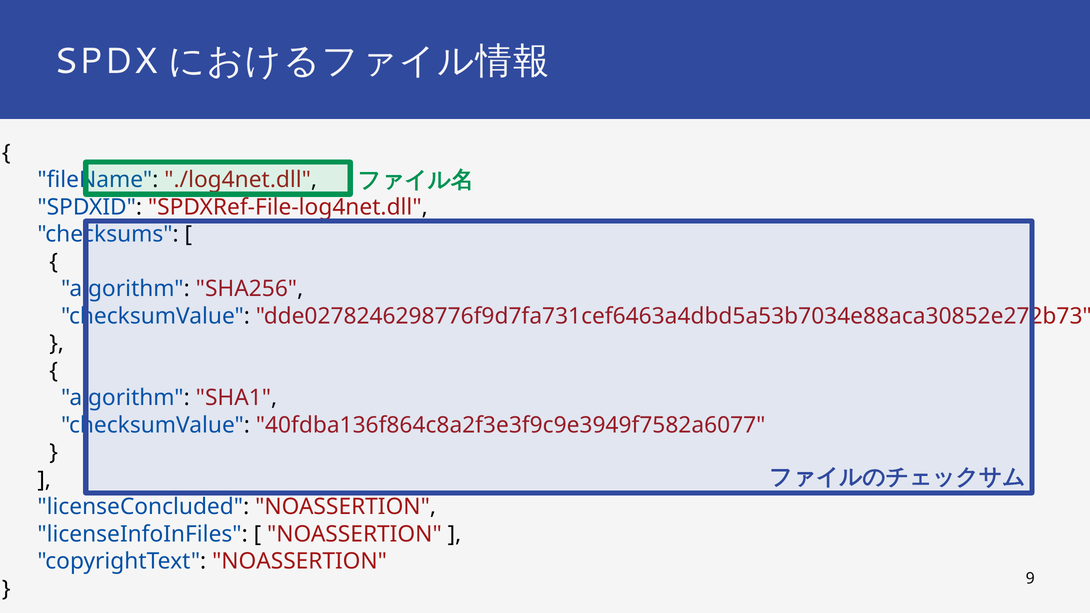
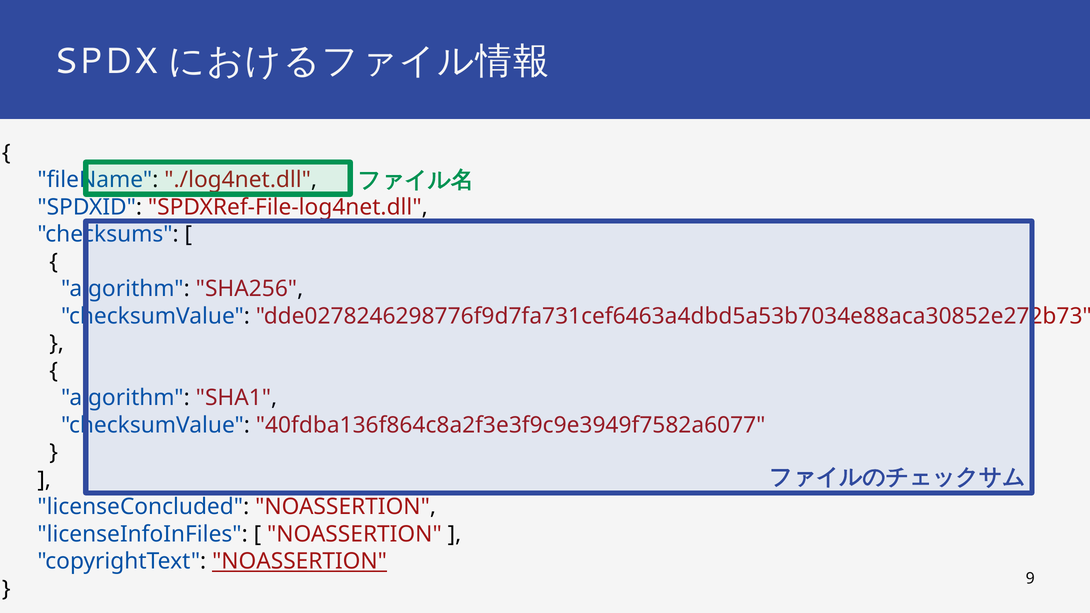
NOASSERTION underline: none -> present (300, 562)
